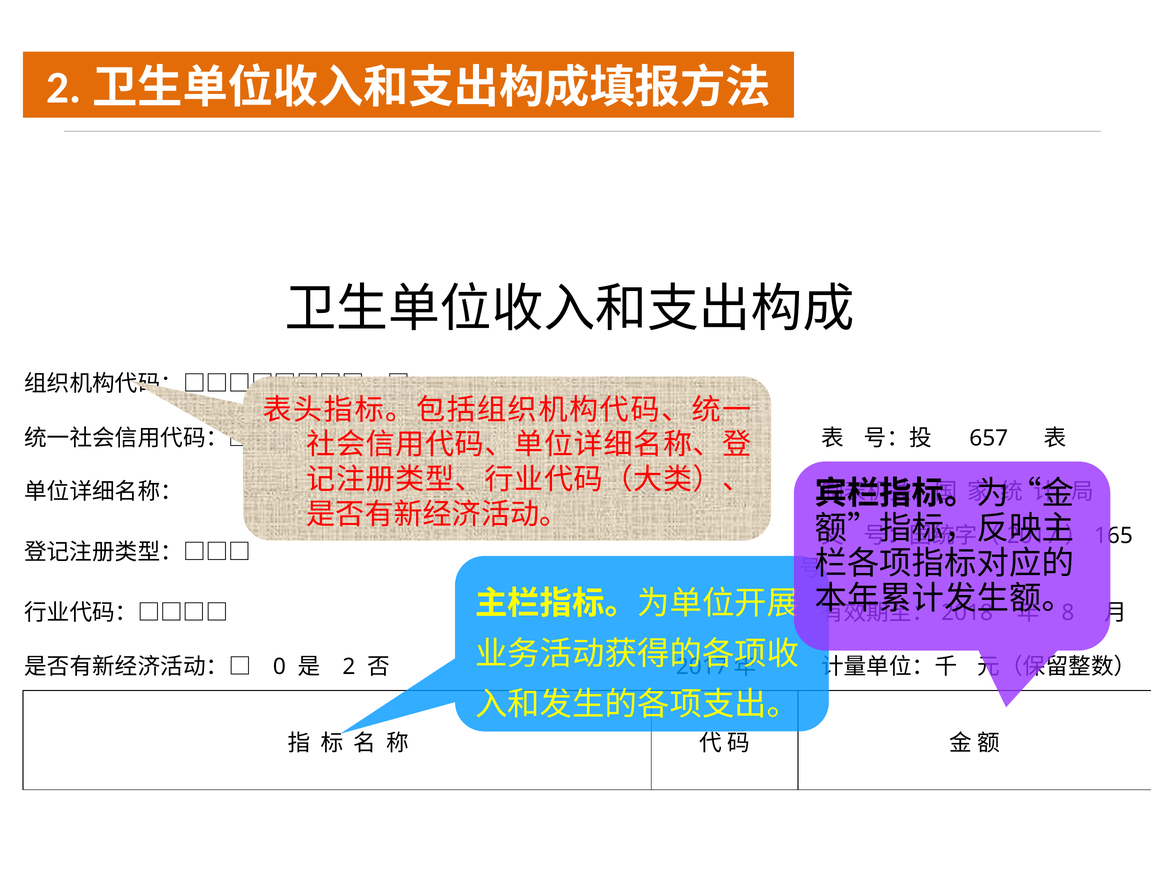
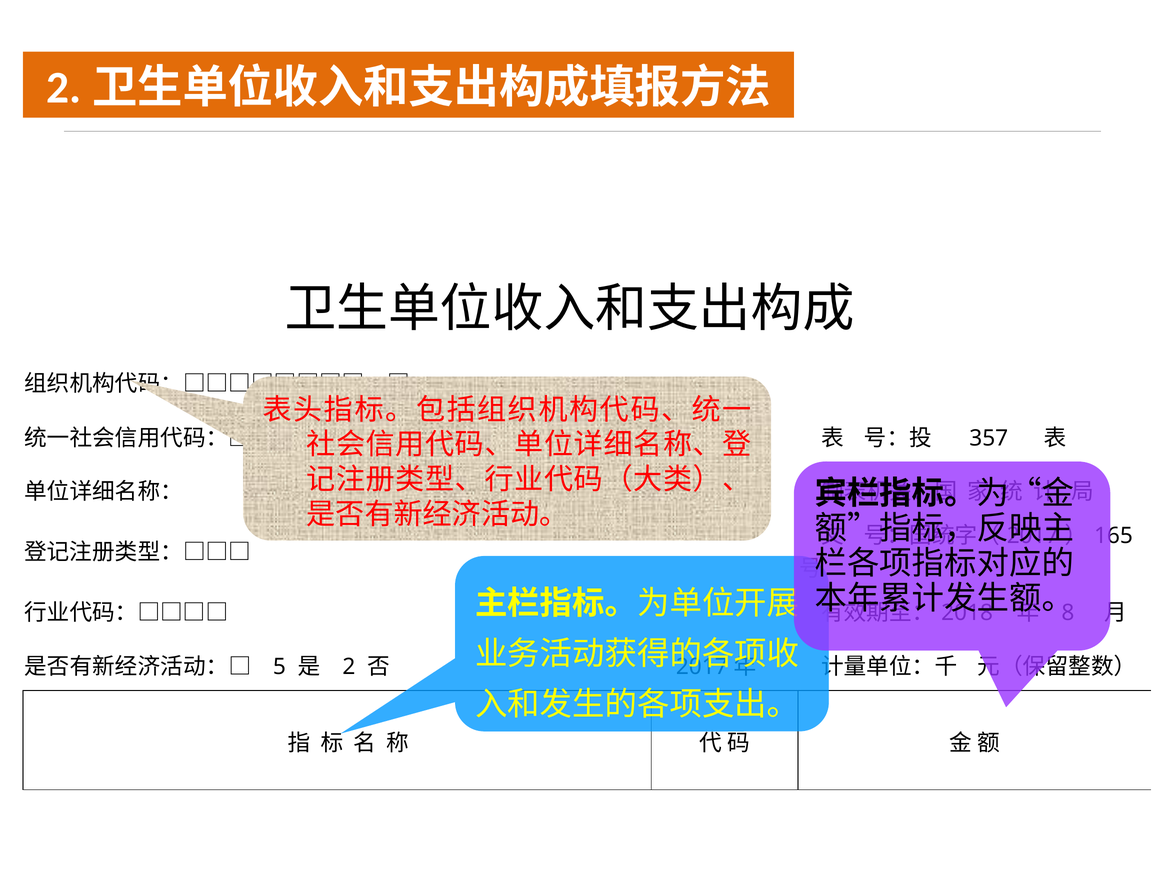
657: 657 -> 357 (989, 438)
0: 0 -> 5 (279, 666)
